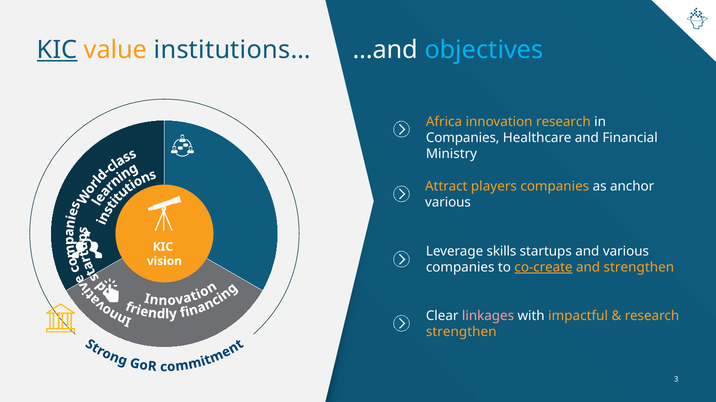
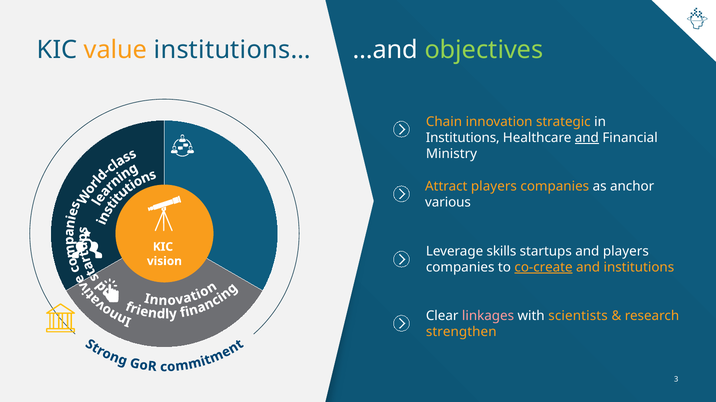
KIC underline: present -> none (57, 50)
objectives colour: light blue -> light green (484, 50)
Africa: Africa -> Chain (444, 122)
innovation research: research -> strategic (563, 122)
Companies: Companies -> Institutions (463, 138)
and underline: none -> present (587, 138)
and various: various -> players (626, 252)
and strengthen: strengthen -> institutions (639, 268)
impactful: impactful -> scientists (578, 316)
